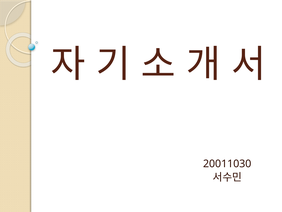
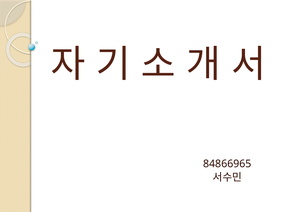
20011030: 20011030 -> 84866965 (227, 164)
